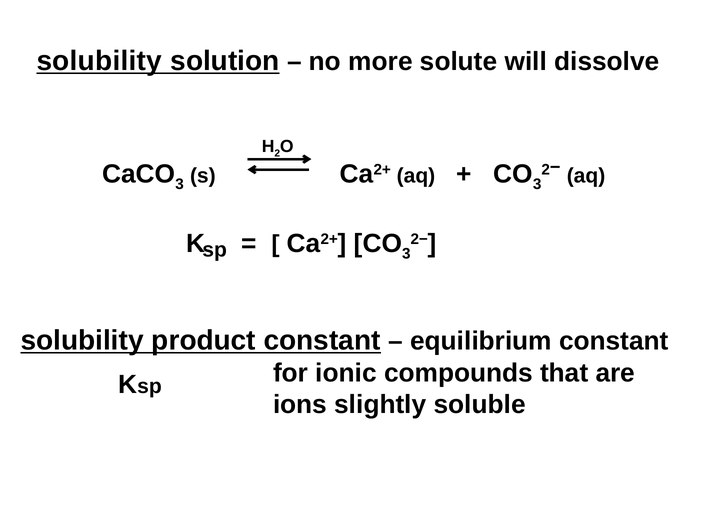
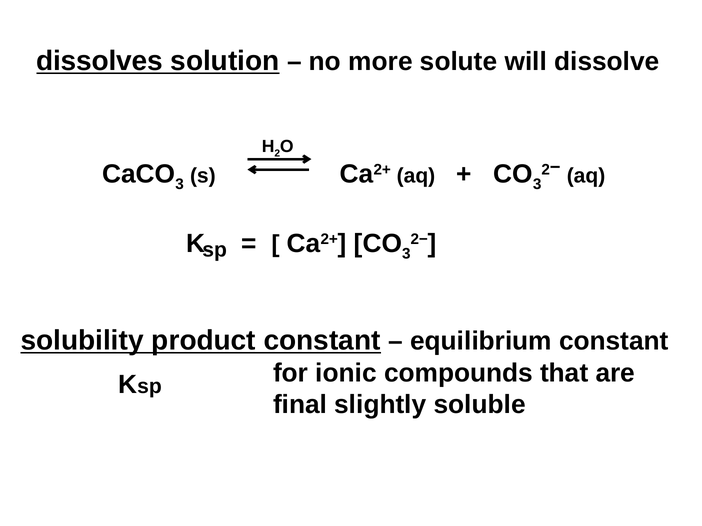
solubility: solubility -> dissolves (100, 61)
ions: ions -> final (300, 404)
